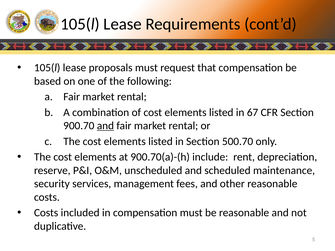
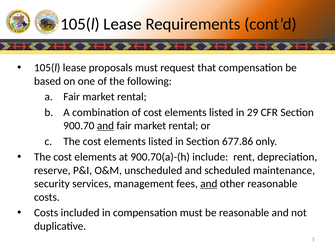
67: 67 -> 29 (253, 112)
500.70: 500.70 -> 677.86 (238, 141)
and underline: none -> present (209, 184)
